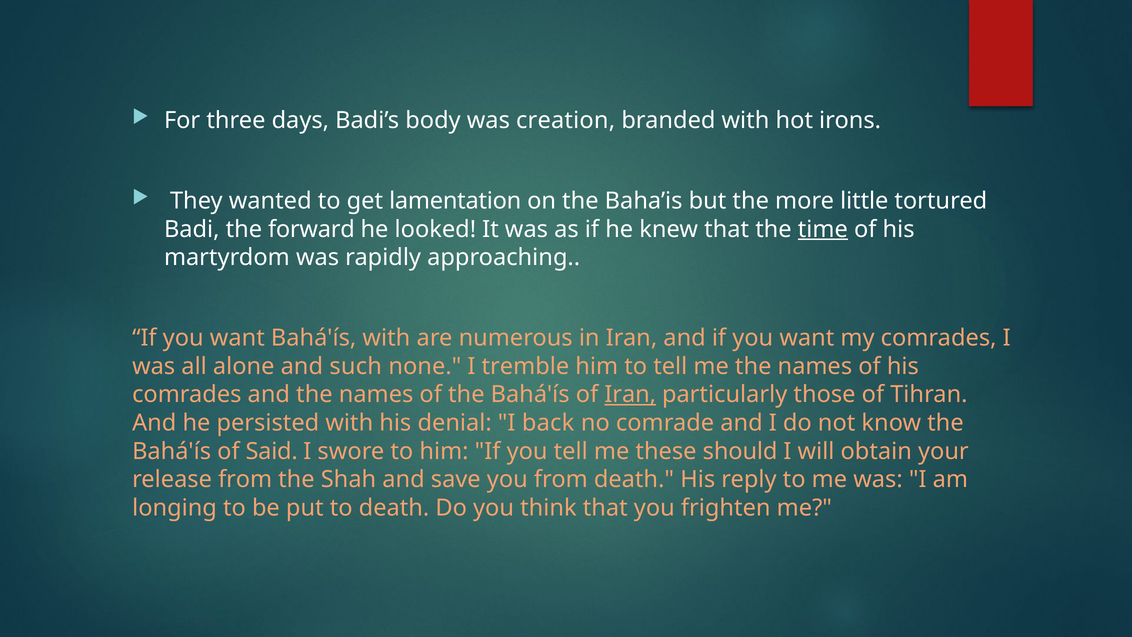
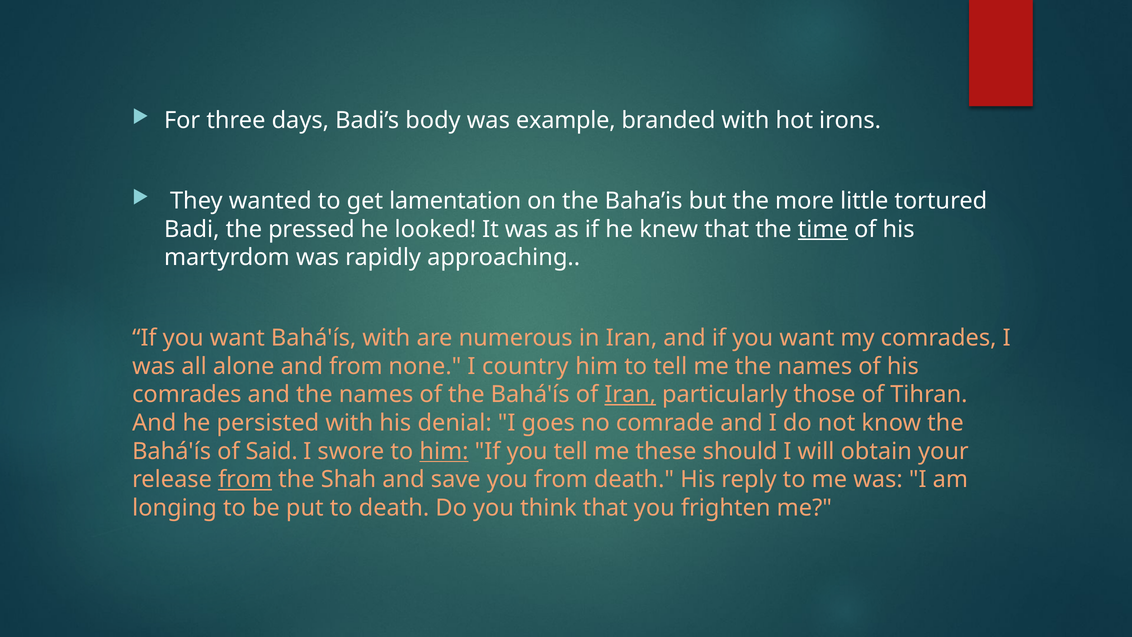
creation: creation -> example (566, 120)
forward: forward -> pressed (311, 229)
and such: such -> from (356, 366)
tremble: tremble -> country (525, 366)
back: back -> goes (548, 423)
him underline: none -> present (444, 451)
from underline: none -> present (245, 479)
